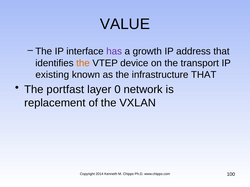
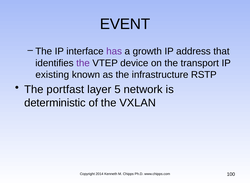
VALUE: VALUE -> EVENT (125, 24)
the colour: orange -> purple (83, 63)
infrastructure THAT: THAT -> RSTP (204, 75)
0: 0 -> 5 (118, 90)
replacement: replacement -> deterministic (55, 103)
